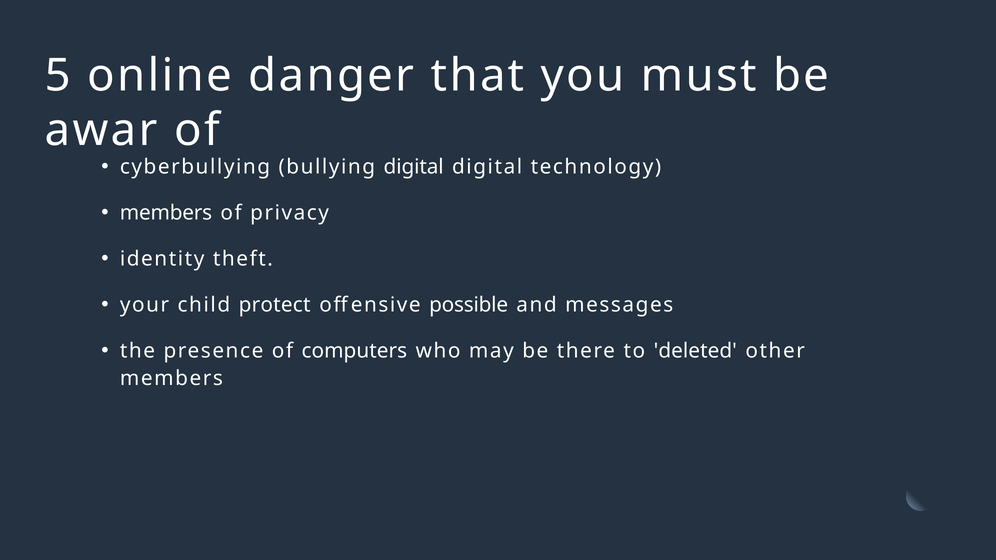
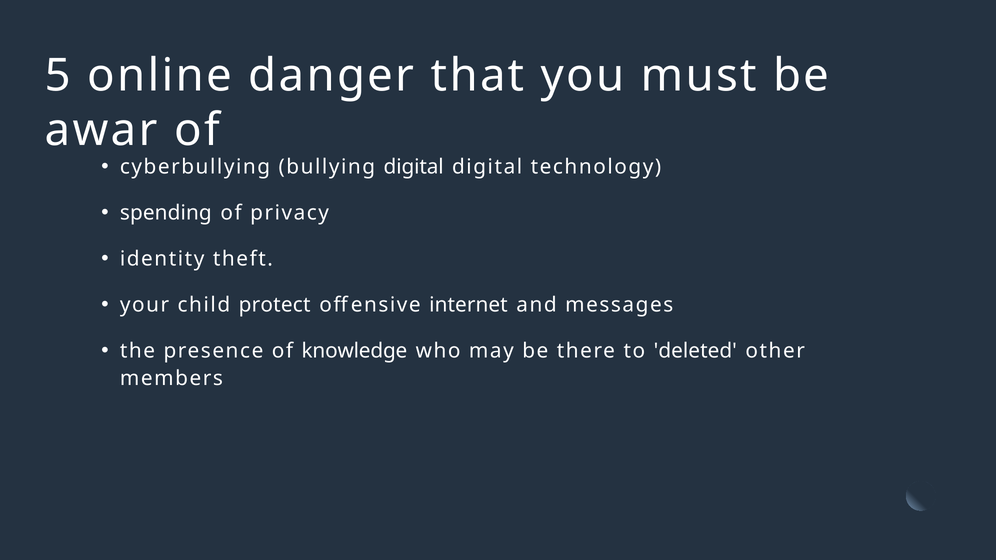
members: members -> spending (166, 213)
possible: possible -> internet (468, 305)
computers: computers -> knowledge (354, 351)
